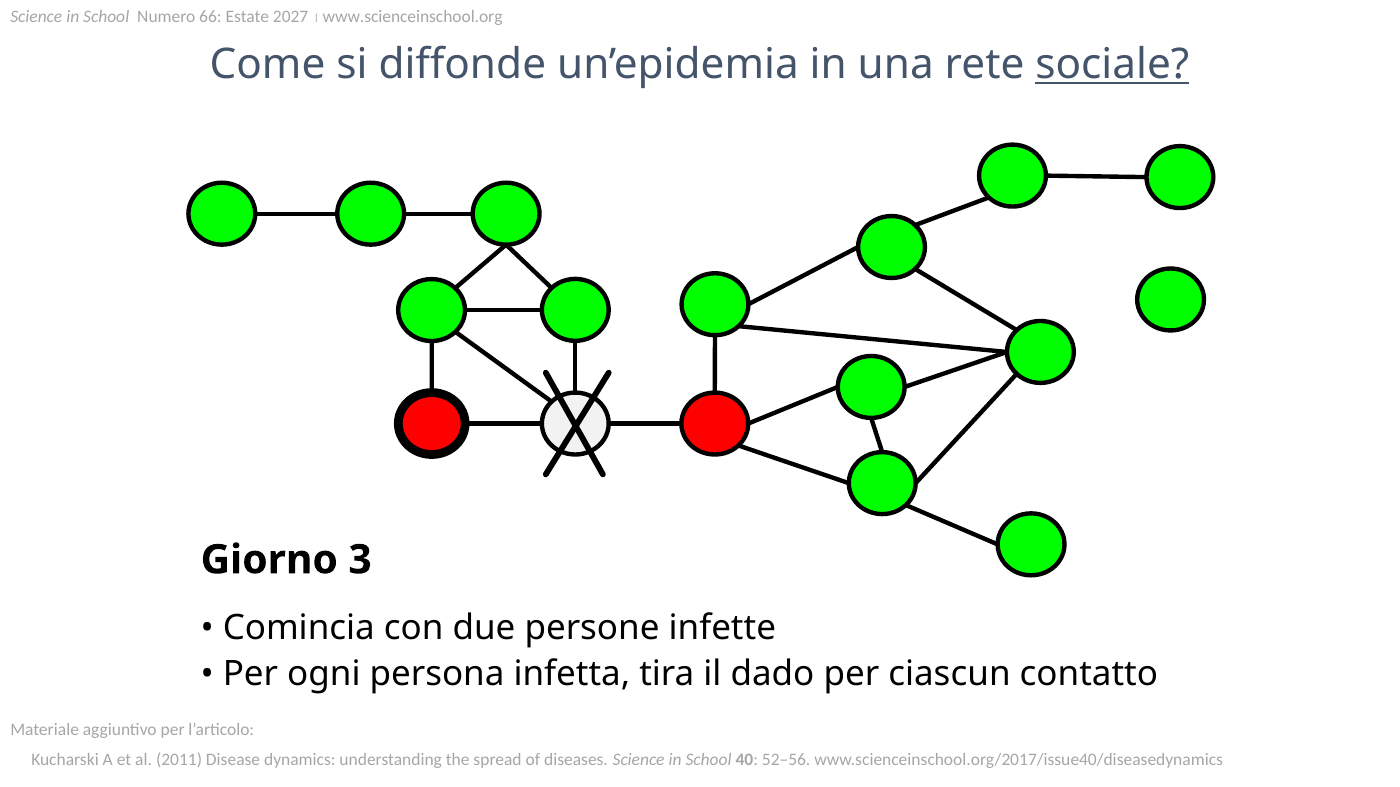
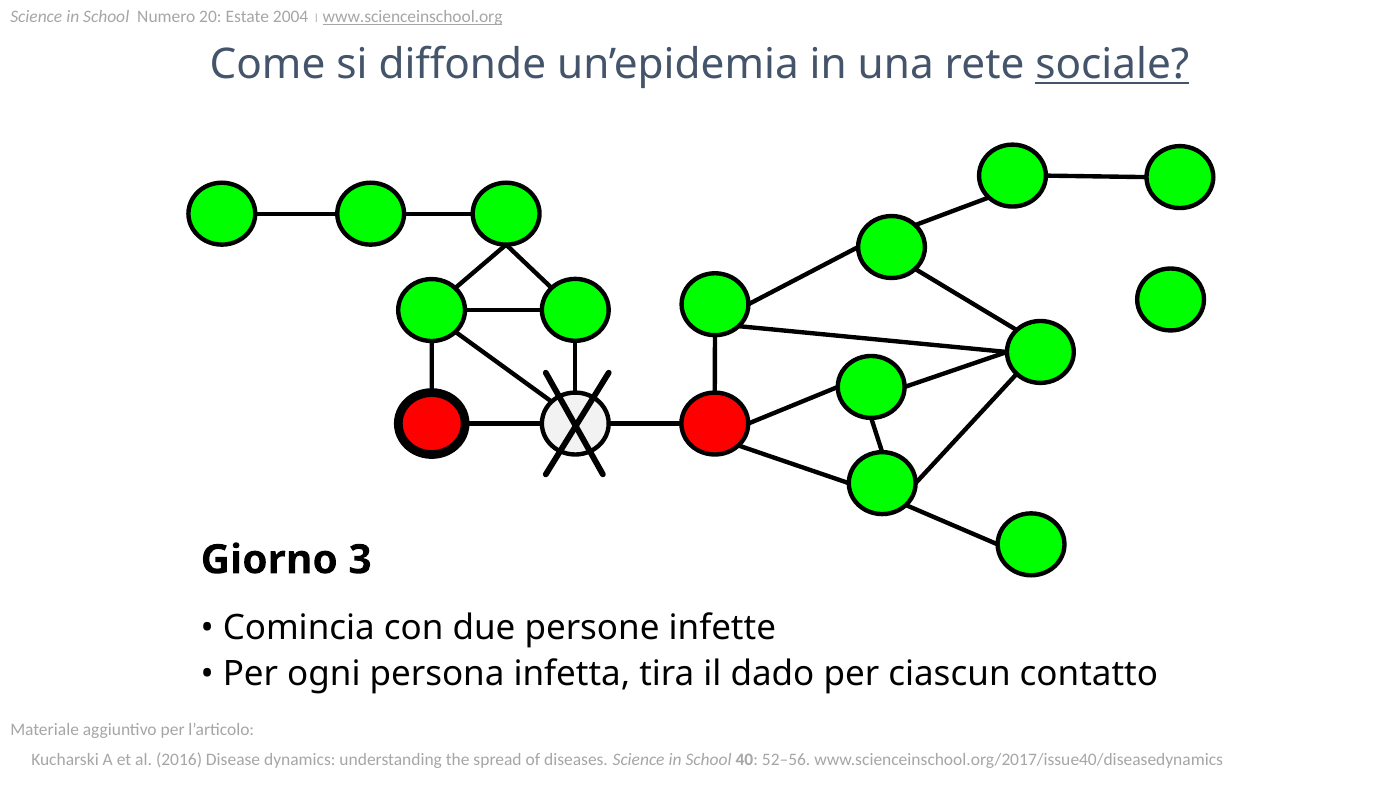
www.scienceinschool.org underline: none -> present (413, 17)
66: 66 -> 20 (210, 17)
2027: 2027 -> 2004 (291, 17)
2011: 2011 -> 2016 (179, 760)
